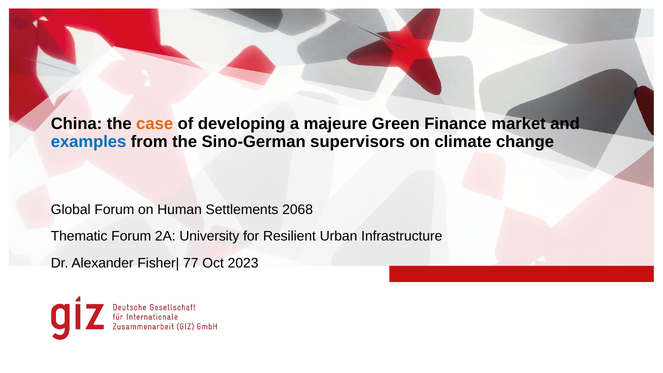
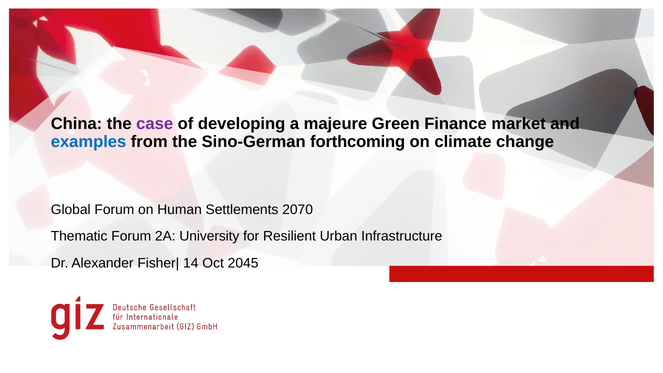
case colour: orange -> purple (155, 124)
supervisors: supervisors -> forthcoming (358, 142)
2068: 2068 -> 2070 (298, 209)
77: 77 -> 14 (191, 263)
2023: 2023 -> 2045 (243, 263)
